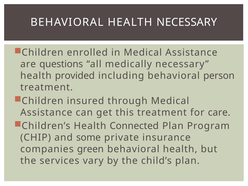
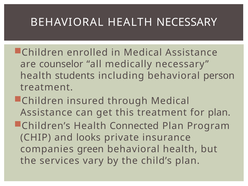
questions: questions -> counselor (61, 64)
provided: provided -> students (75, 76)
for care: care -> plan (219, 112)
some: some -> looks (88, 138)
